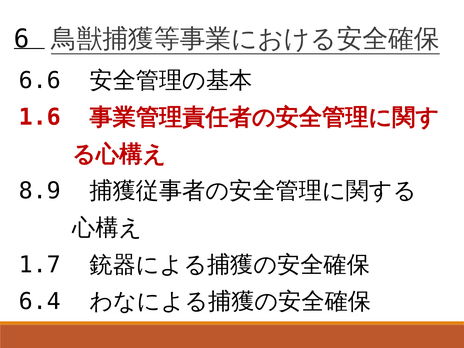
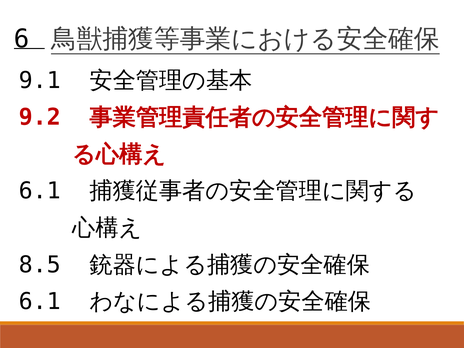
6.6: 6.6 -> 9.1 (40, 80)
1.6: 1.6 -> 9.2 (40, 117)
8.9: 8.9 -> 6.1 (40, 191)
1.7: 1.7 -> 8.5 (40, 265)
6.4: 6.4 -> 6.1 (40, 302)
